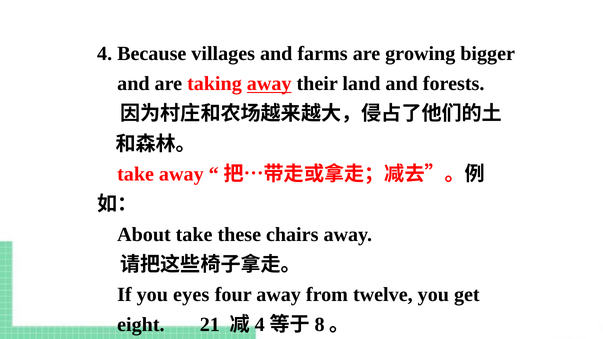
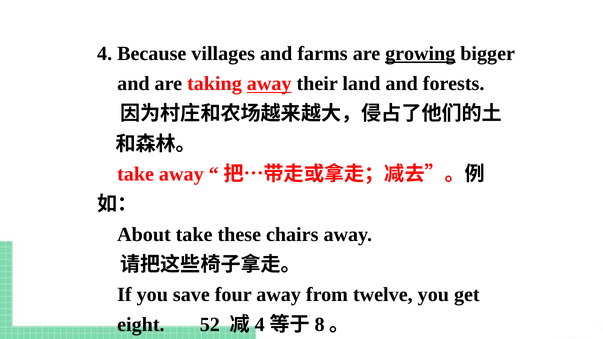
growing underline: none -> present (420, 54)
eyes: eyes -> save (191, 295)
21: 21 -> 52 (210, 325)
